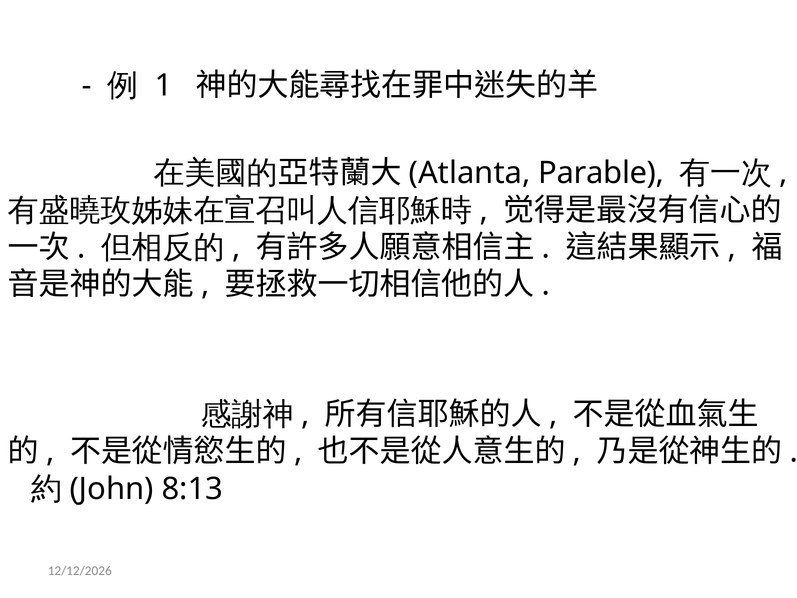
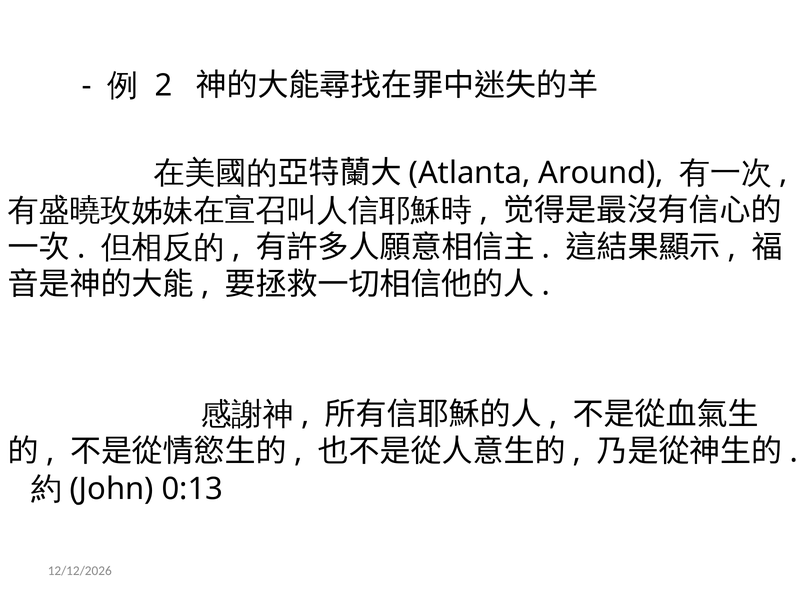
1: 1 -> 2 (163, 86)
Parable: Parable -> Around (601, 173)
8:13: 8:13 -> 0:13 (192, 489)
